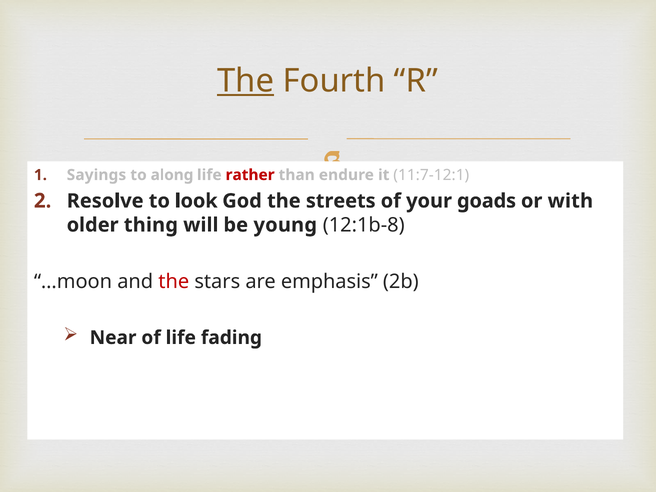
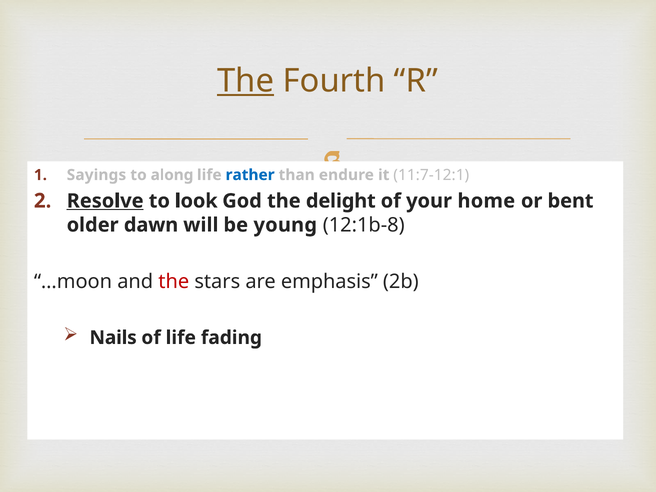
rather colour: red -> blue (250, 175)
Resolve underline: none -> present (105, 201)
streets: streets -> delight (341, 201)
goads: goads -> home (486, 201)
with: with -> bent (571, 201)
thing: thing -> dawn (151, 225)
Near: Near -> Nails (113, 338)
